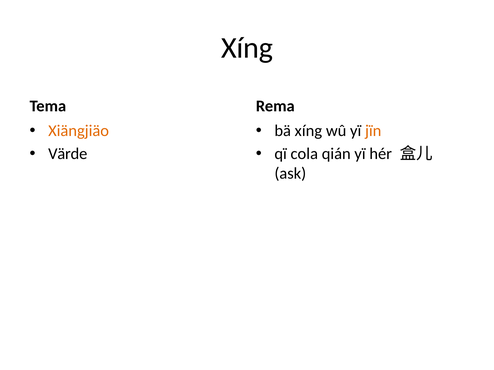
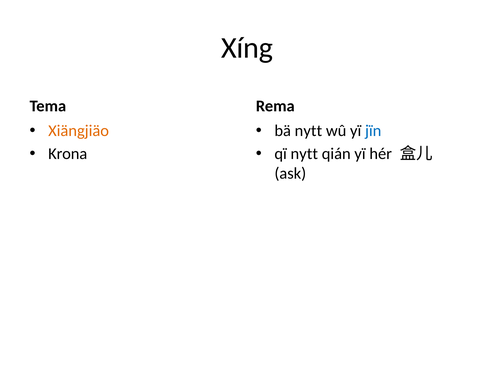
bä xíng: xíng -> nytt (308, 131)
jïn colour: orange -> blue (373, 131)
Värde: Värde -> Krona (68, 154)
qï cola: cola -> nytt (304, 154)
